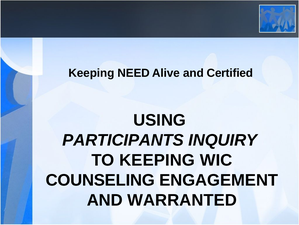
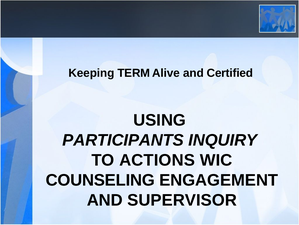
NEED: NEED -> TERM (134, 73)
TO KEEPING: KEEPING -> ACTIONS (157, 160)
WARRANTED: WARRANTED -> SUPERVISOR (182, 199)
